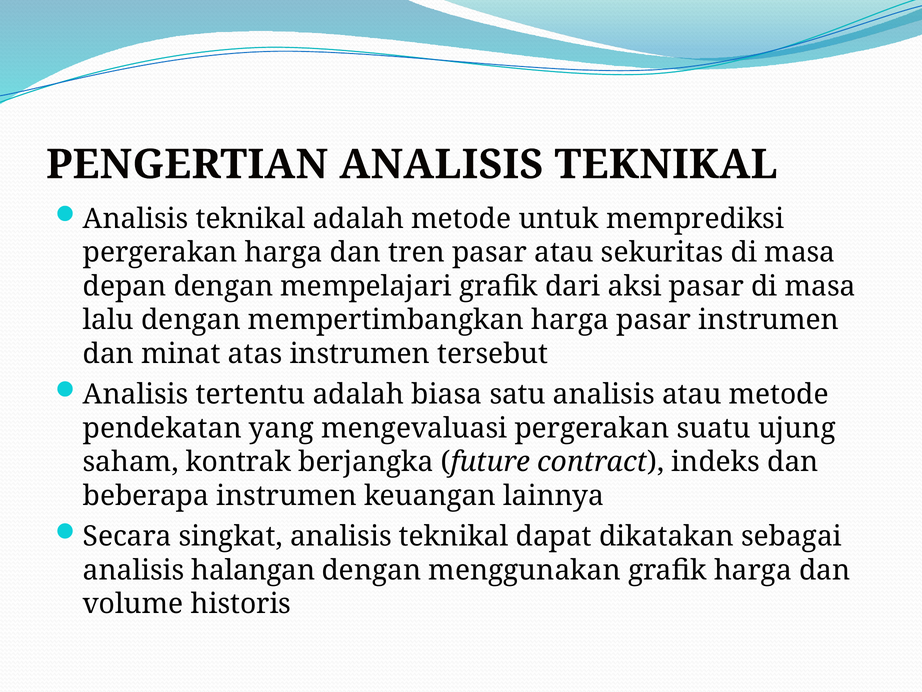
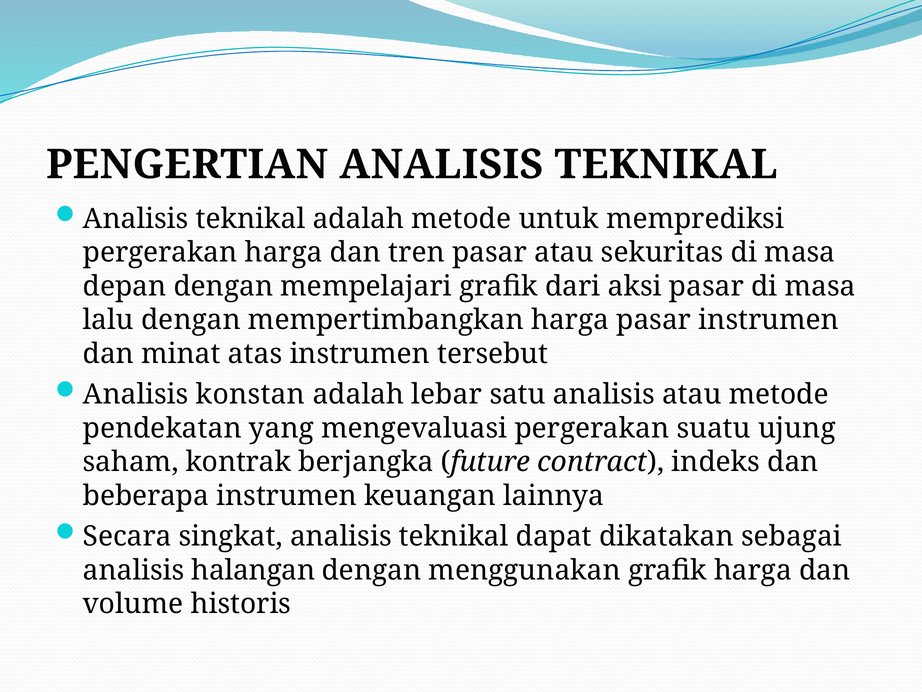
tertentu: tertentu -> konstan (250, 394)
biasa: biasa -> lebar (447, 394)
